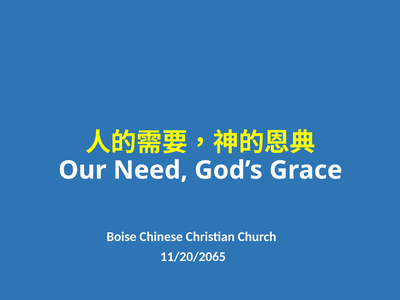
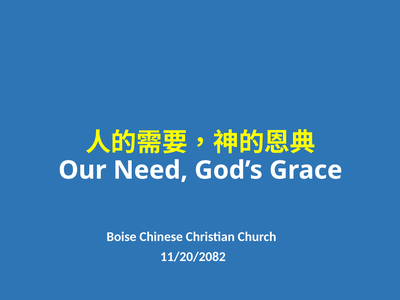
11/20/2065: 11/20/2065 -> 11/20/2082 (193, 257)
